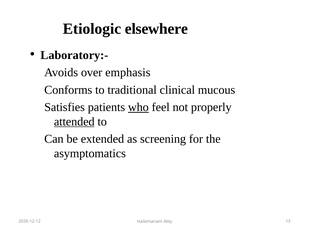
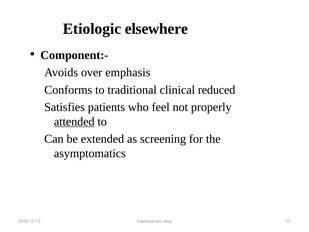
Laboratory:-: Laboratory:- -> Component:- (74, 55)
mucous: mucous -> reduced (217, 90)
who underline: present -> none (138, 107)
